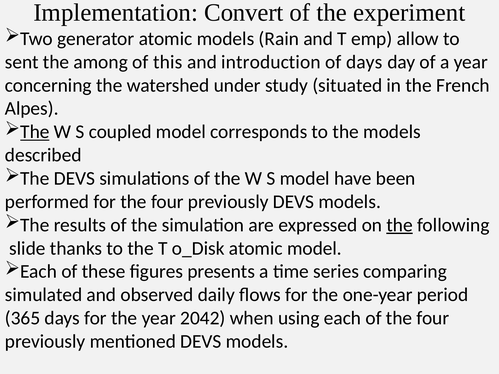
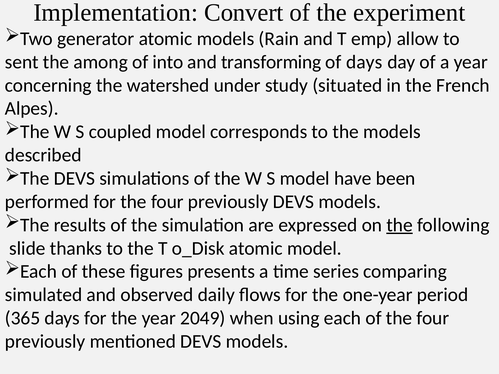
this: this -> into (168, 62)
introduction: introduction -> transforming (271, 62)
The underline: present -> none (35, 132)
2042: 2042 -> 2049 (203, 318)
